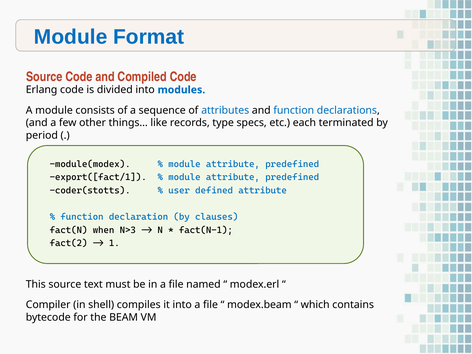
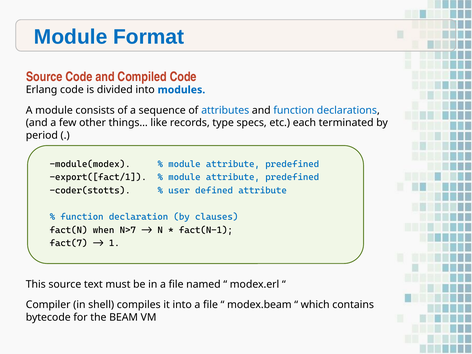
N>3: N>3 -> N>7 (128, 230)
fact(2: fact(2 -> fact(7 (69, 243)
